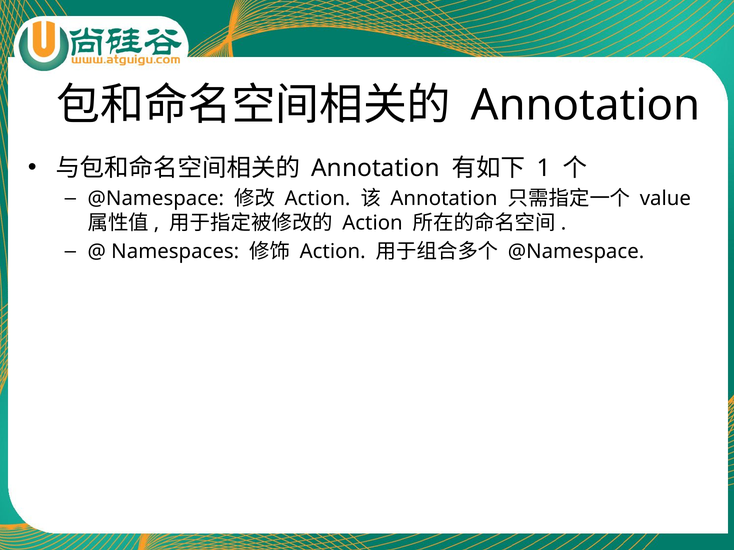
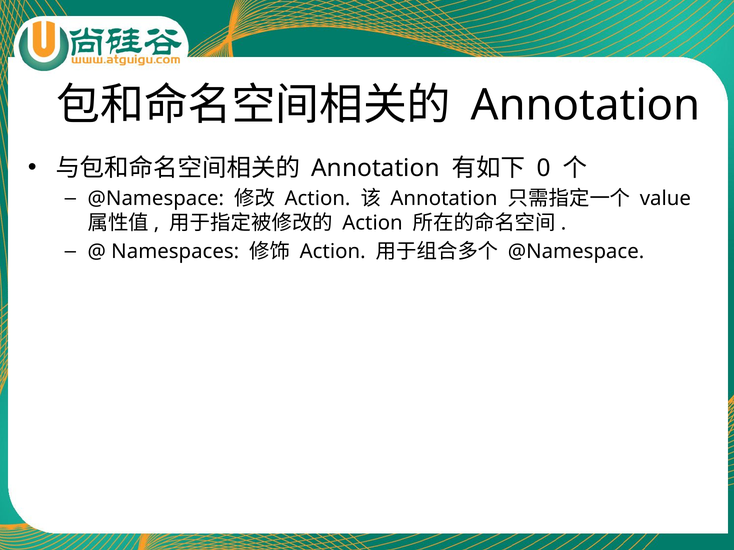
1: 1 -> 0 (544, 168)
